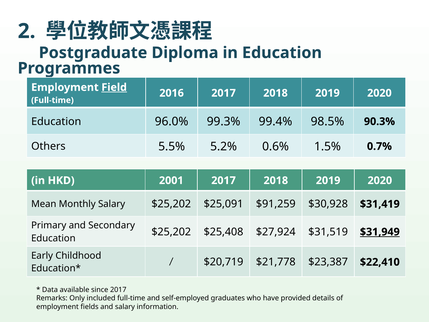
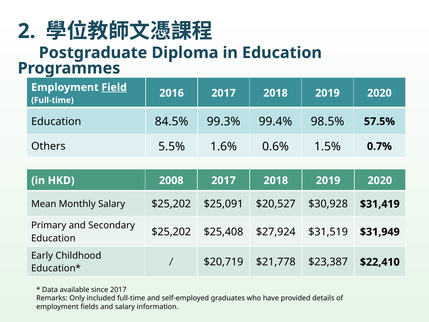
96.0%: 96.0% -> 84.5% (172, 122)
90.3%: 90.3% -> 57.5% (379, 121)
5.2%: 5.2% -> 1.6% (224, 146)
2001: 2001 -> 2008 (171, 180)
$91,259: $91,259 -> $20,527 (276, 204)
$31,949 underline: present -> none (380, 232)
